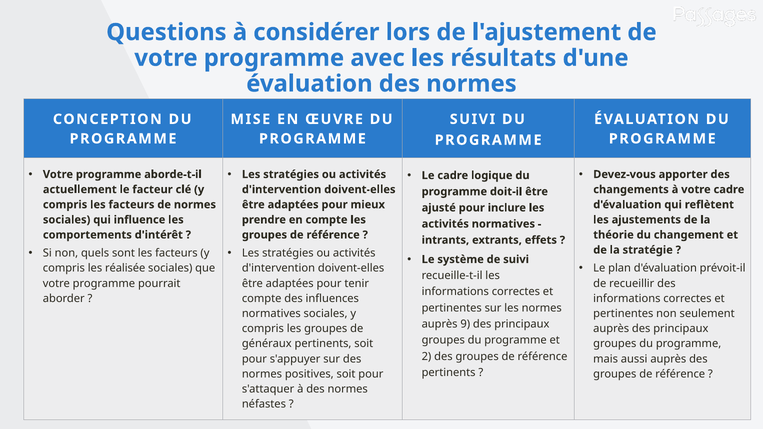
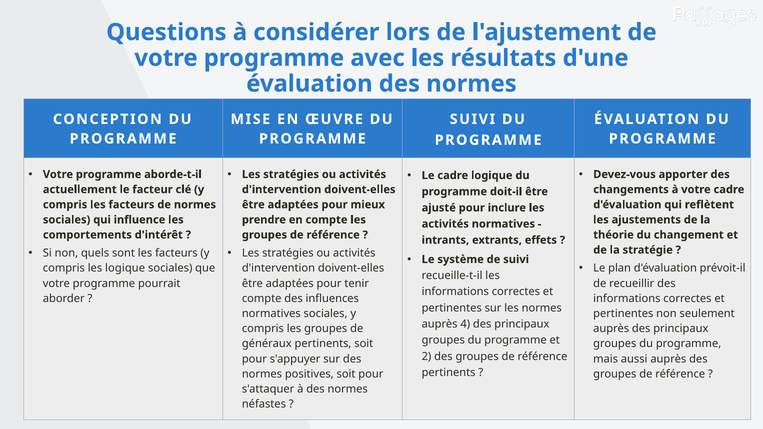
les réalisée: réalisée -> logique (125, 268)
9: 9 -> 4 (465, 324)
